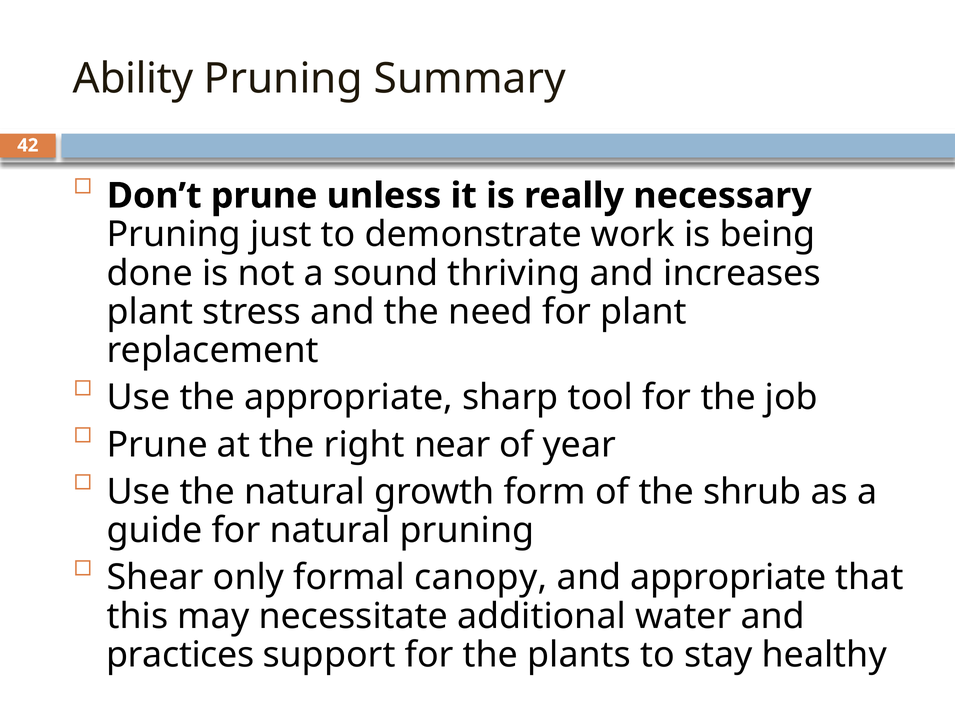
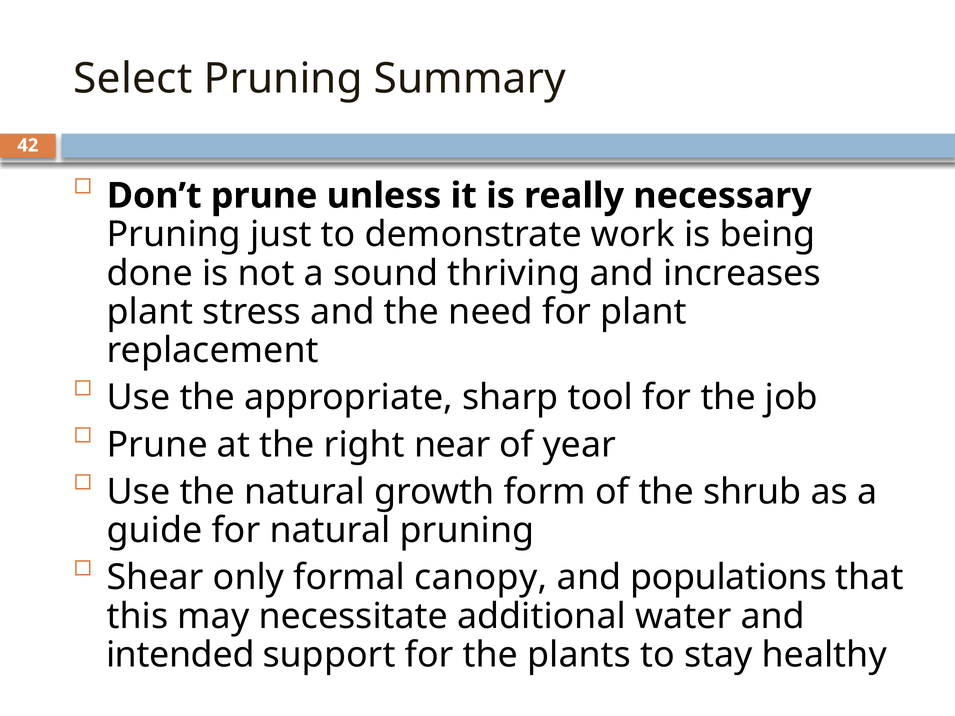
Ability: Ability -> Select (133, 79)
and appropriate: appropriate -> populations (728, 578)
practices: practices -> intended (180, 655)
